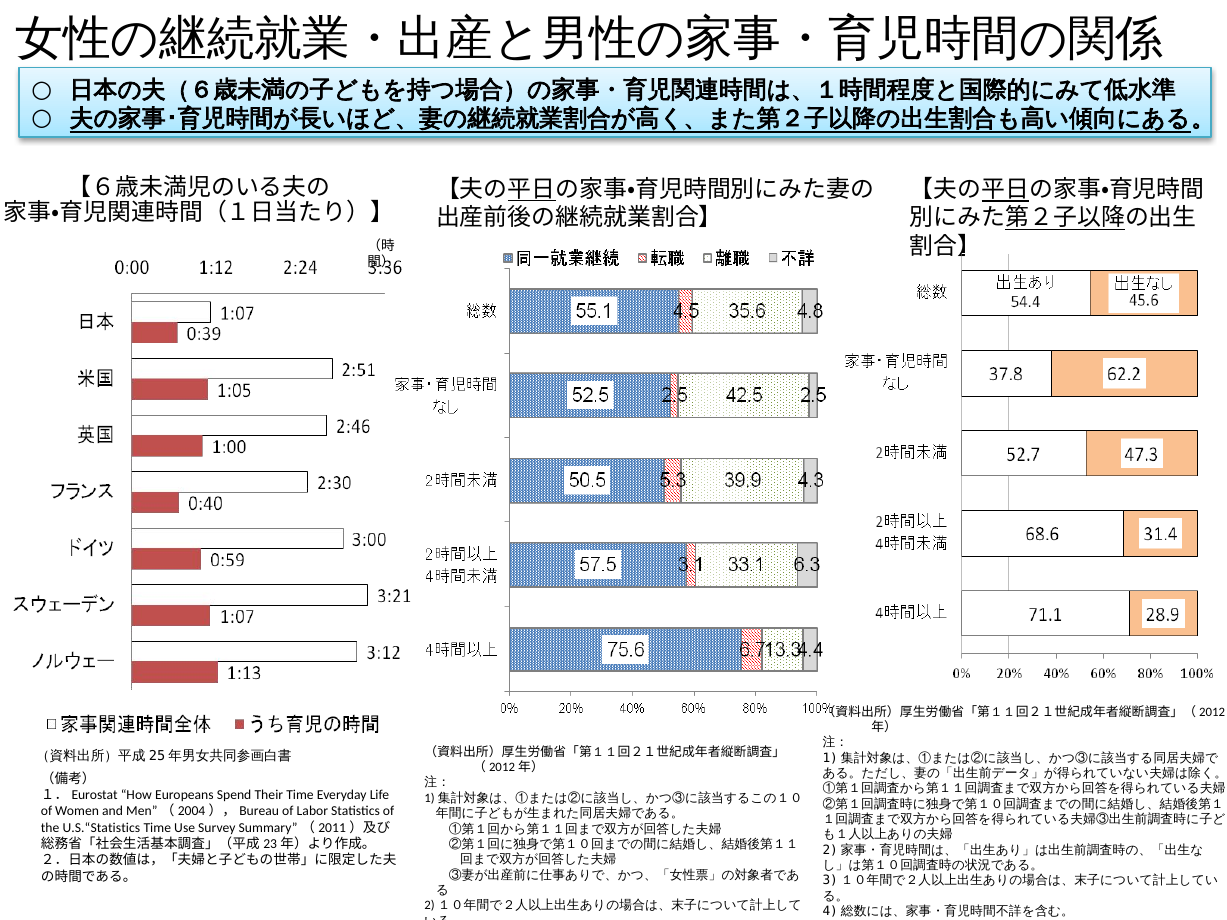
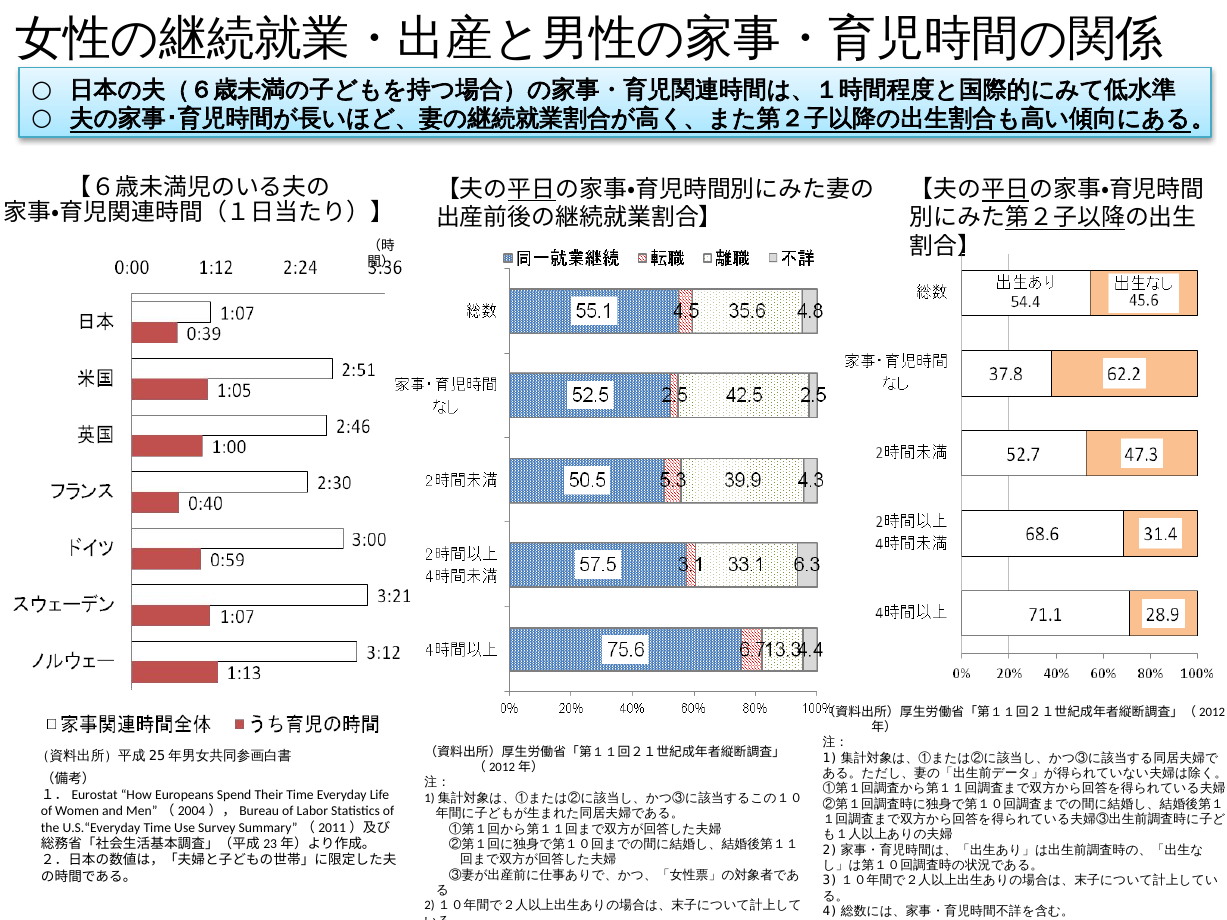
U.S.“Statistics: U.S.“Statistics -> U.S.“Everyday (101, 828)
